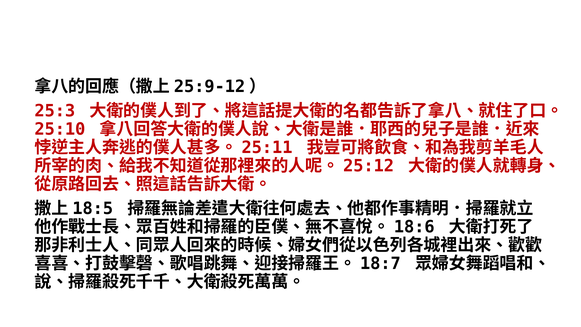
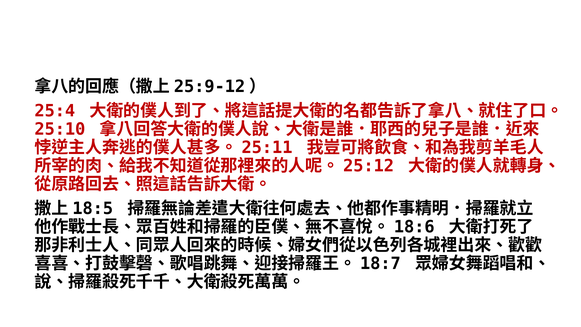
25:3: 25:3 -> 25:4 (55, 111)
